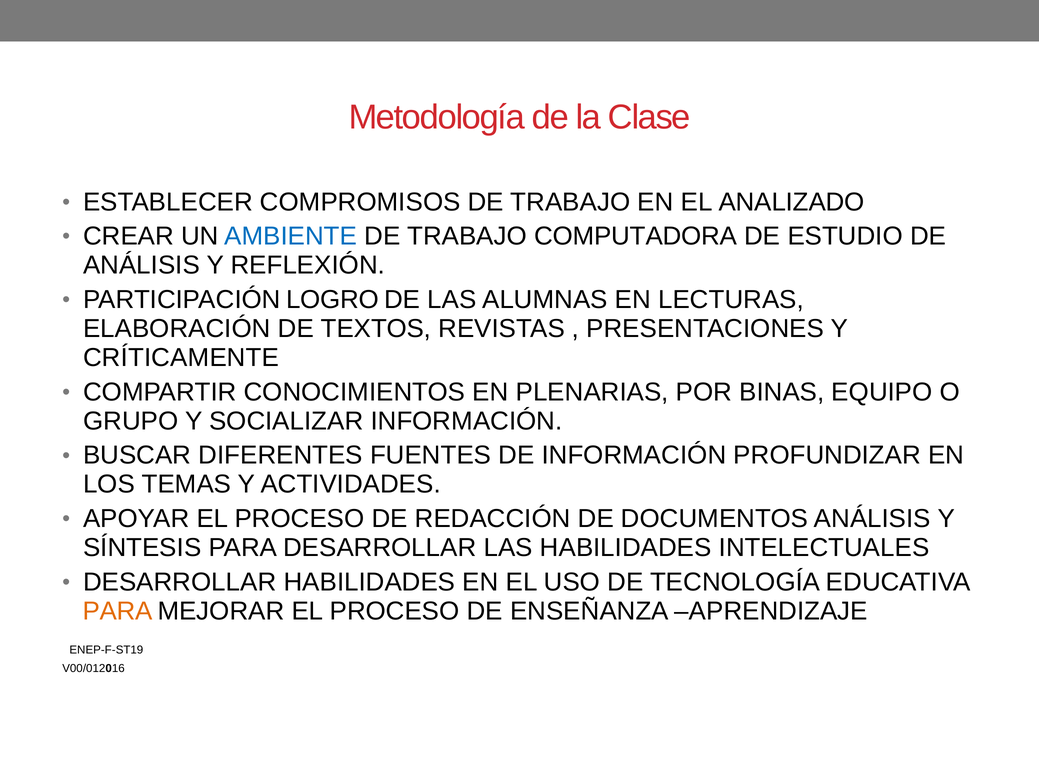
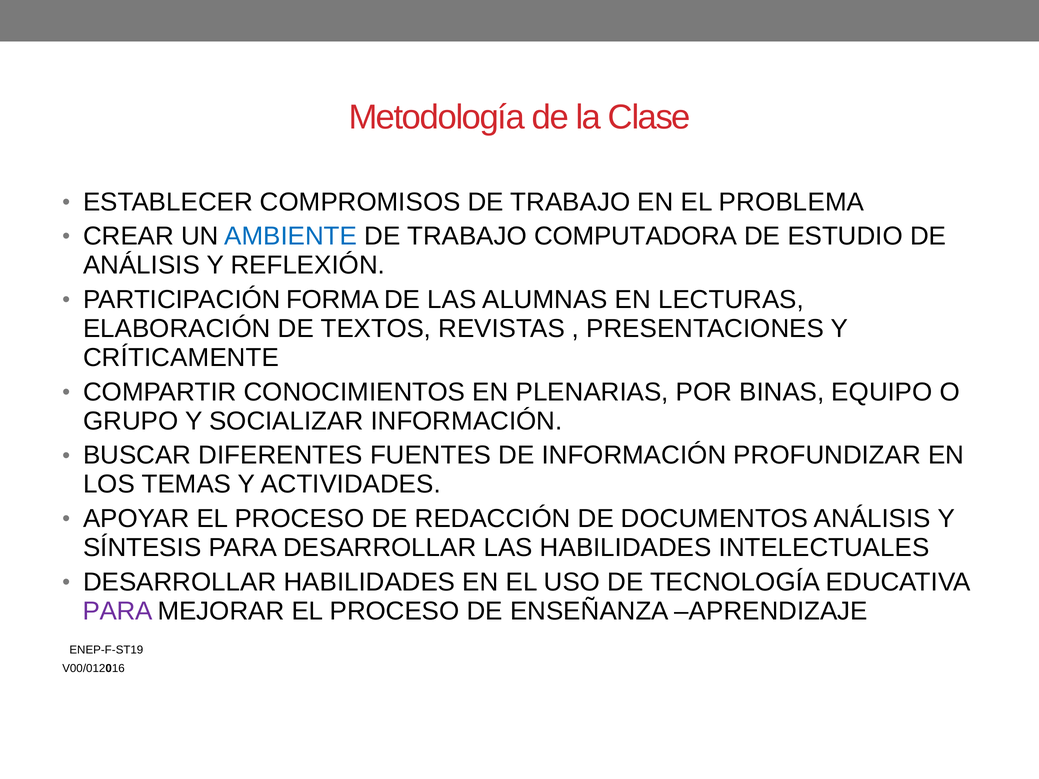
ANALIZADO: ANALIZADO -> PROBLEMA (791, 202)
LOGRO: LOGRO -> FORMA (332, 300)
PARA colour: orange -> purple (118, 611)
